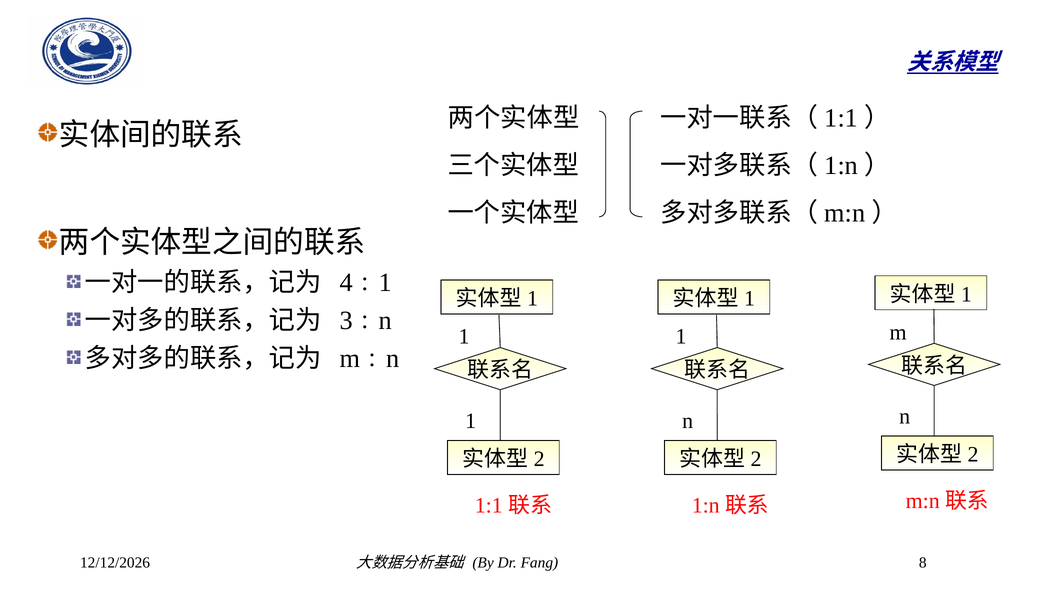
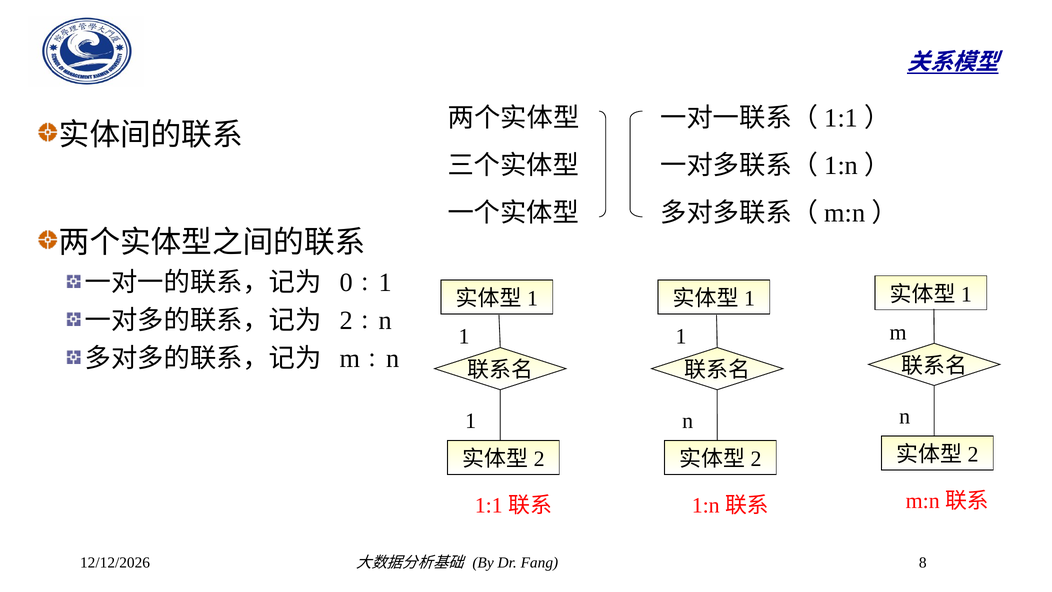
4: 4 -> 0 (346, 283)
3: 3 -> 2 (346, 321)
